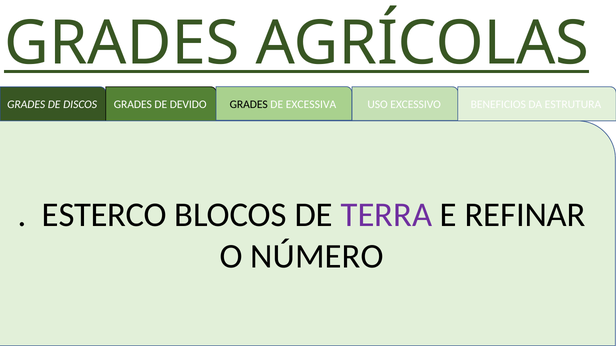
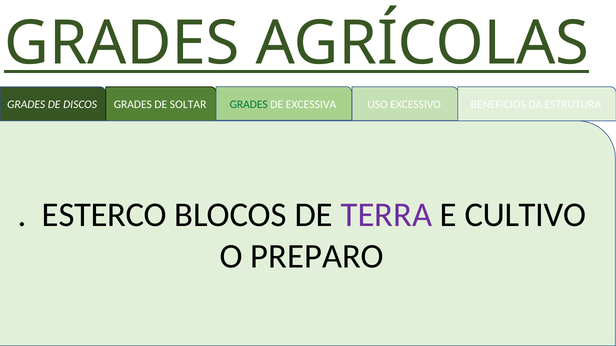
GRADES colour: black -> green (249, 104)
DEVIDO: DEVIDO -> SOLTAR (188, 105)
REFINAR: REFINAR -> CULTIVO (525, 215)
NÚMERO: NÚMERO -> PREPARO (317, 257)
